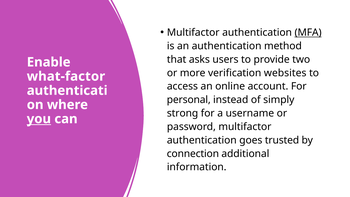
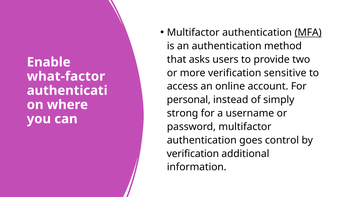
websites: websites -> sensitive (285, 73)
you underline: present -> none (39, 119)
trusted: trusted -> control (282, 140)
connection: connection -> verification (193, 154)
